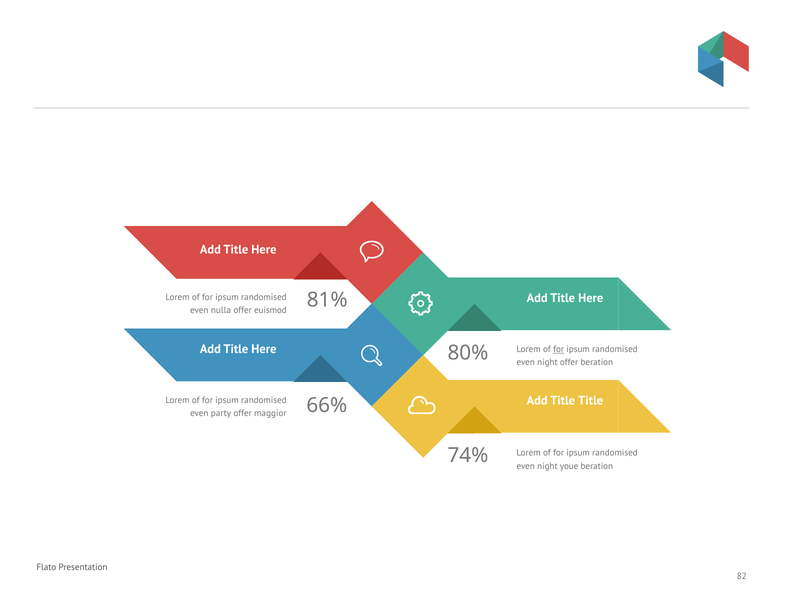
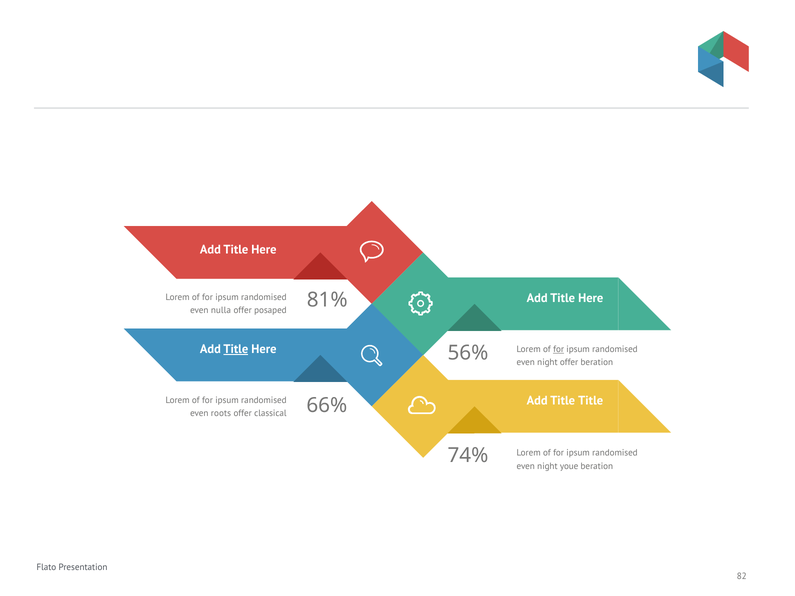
euismod: euismod -> posaped (270, 310)
Title underline: none -> present (236, 349)
80%: 80% -> 56% (468, 353)
party: party -> roots (221, 413)
maggior: maggior -> classical (270, 413)
